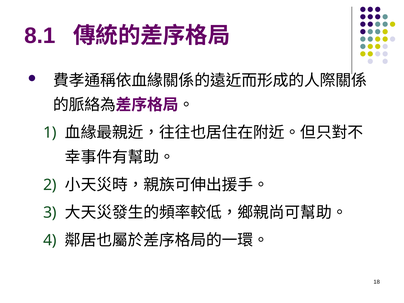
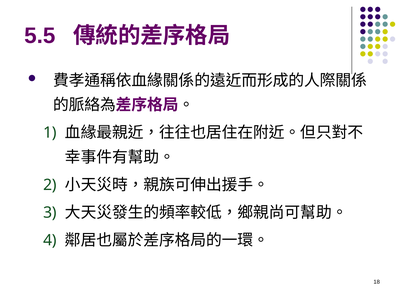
8.1: 8.1 -> 5.5 (40, 36)
